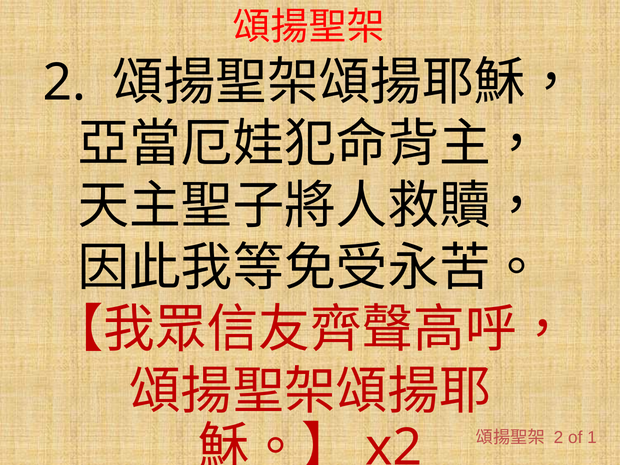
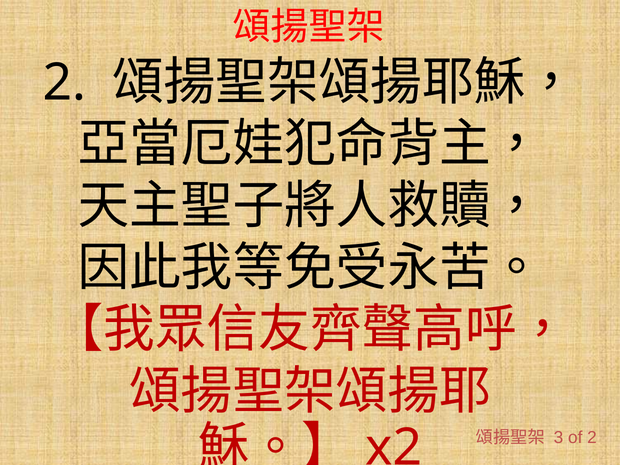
2: 2 -> 3 (559, 438)
of 1: 1 -> 2 (592, 438)
